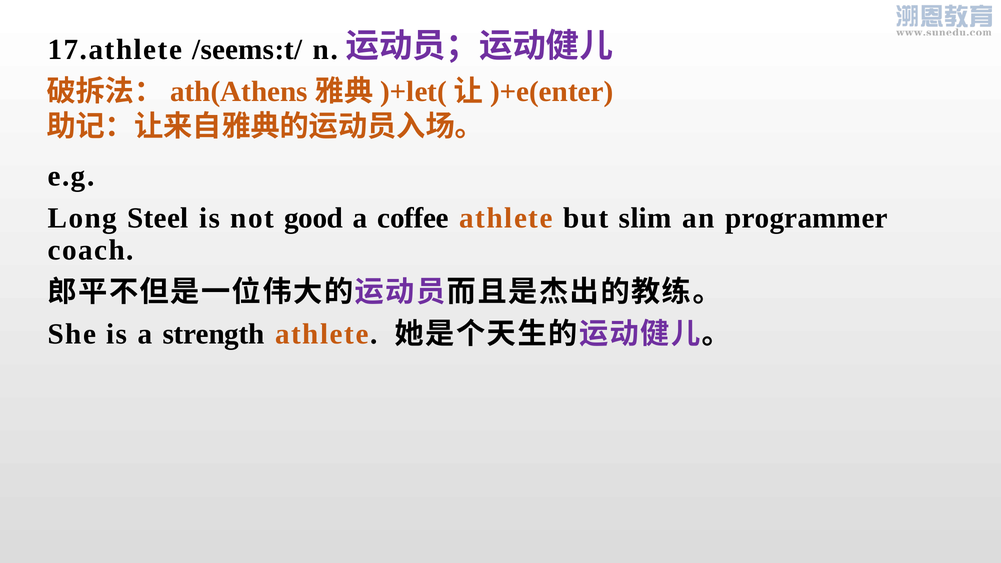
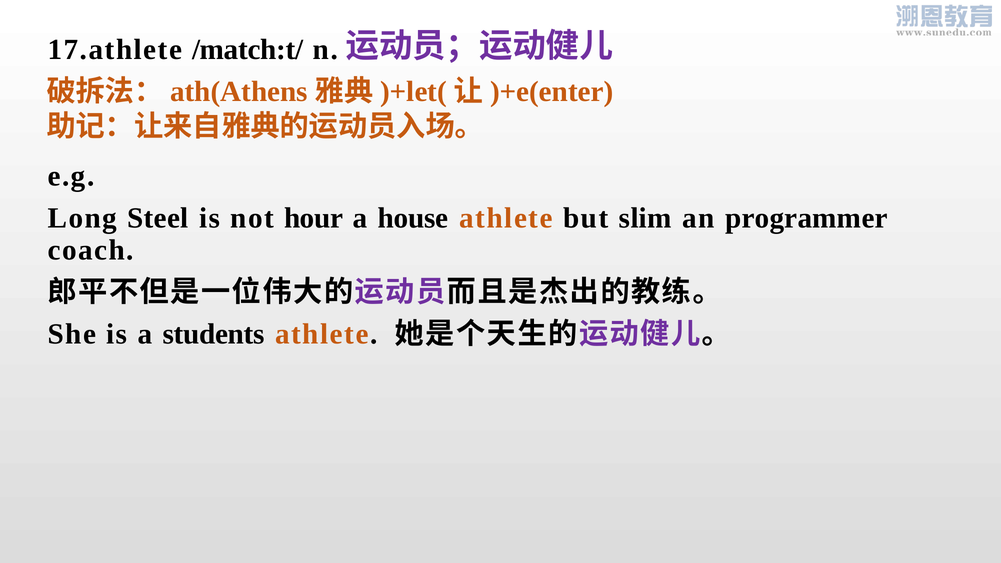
/seems:t/: /seems:t/ -> /match:t/ (248, 50)
good: good -> hour (314, 218)
coffee: coffee -> house (413, 218)
strength: strength -> students (214, 334)
